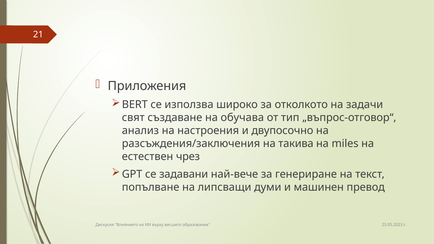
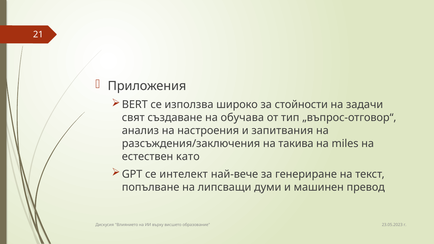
отколкото: отколкото -> стойности (301, 105)
двупосочно: двупосочно -> запитвания (282, 131)
чрез: чрез -> ĸaтo (188, 157)
задавани: задавани -> интелект (184, 174)
